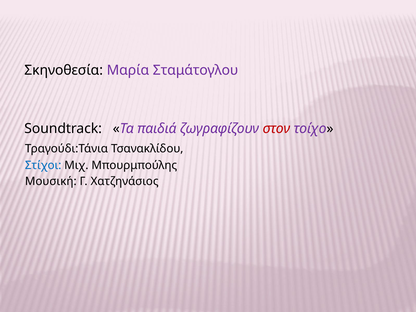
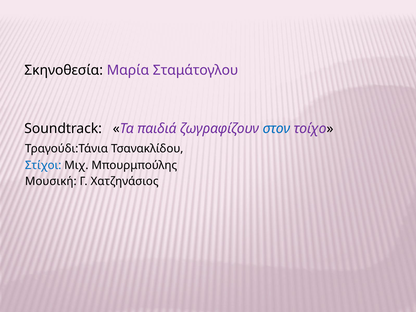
στον colour: red -> blue (276, 129)
